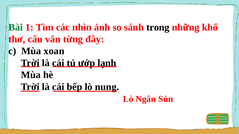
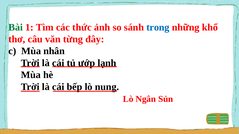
nhìn: nhìn -> thức (82, 27)
trong colour: black -> blue (158, 27)
xoan: xoan -> nhân (54, 51)
